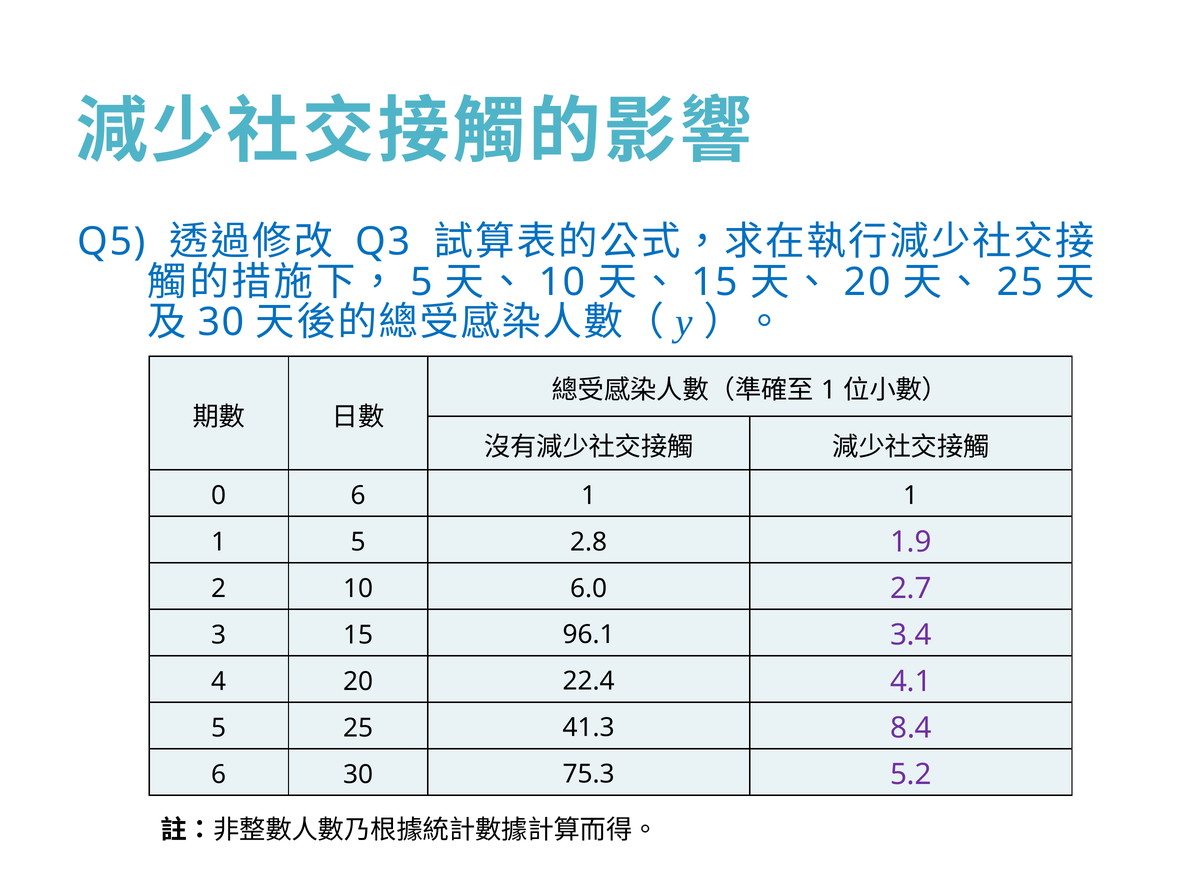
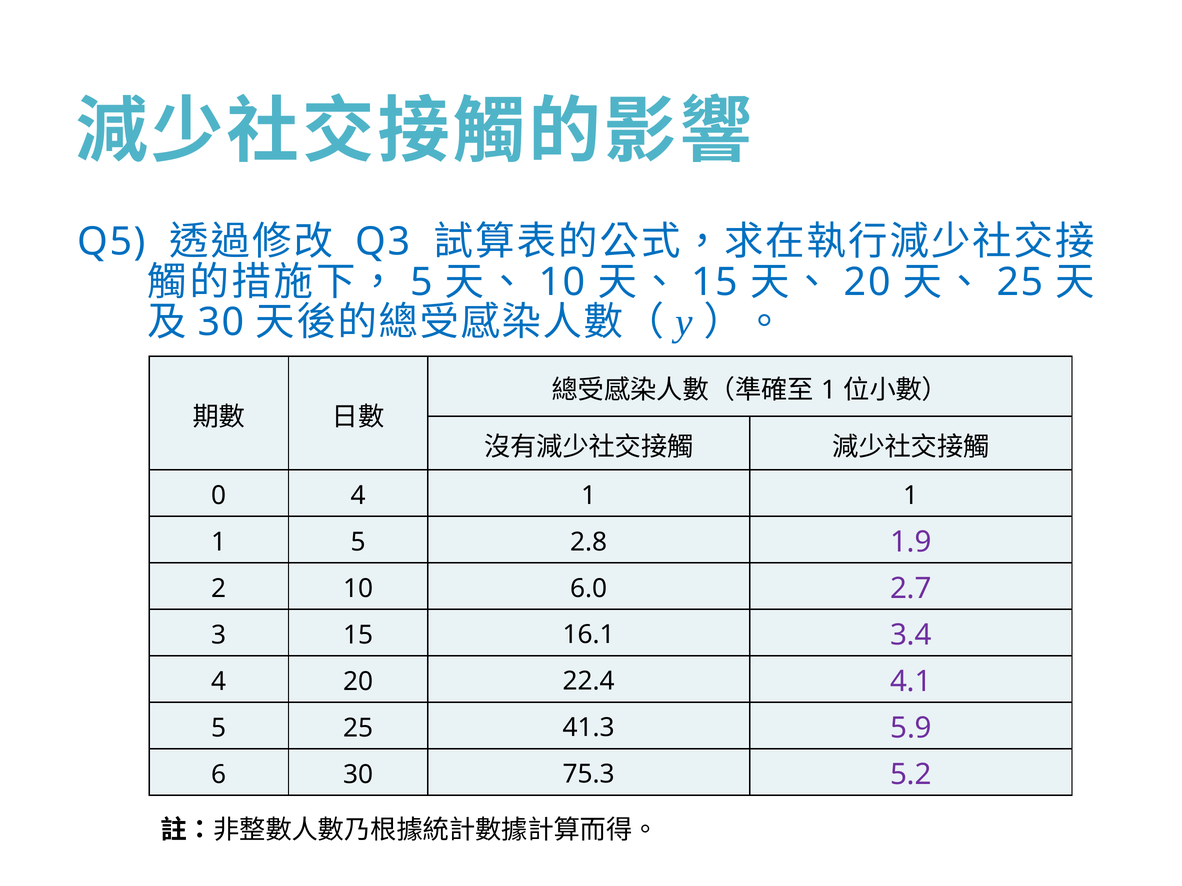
0 6: 6 -> 4 (358, 496)
96.1: 96.1 -> 16.1 (589, 635)
8.4: 8.4 -> 5.9 (911, 728)
